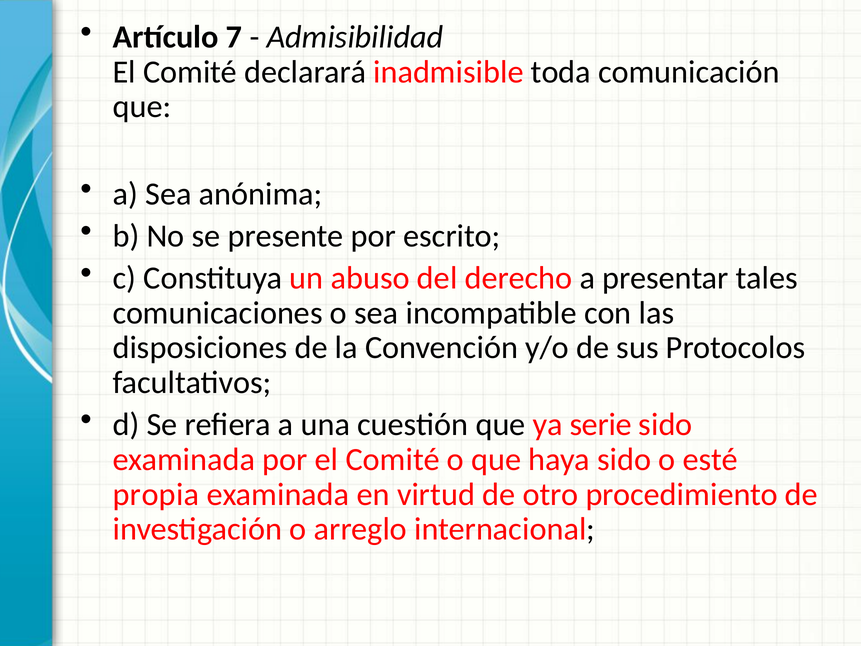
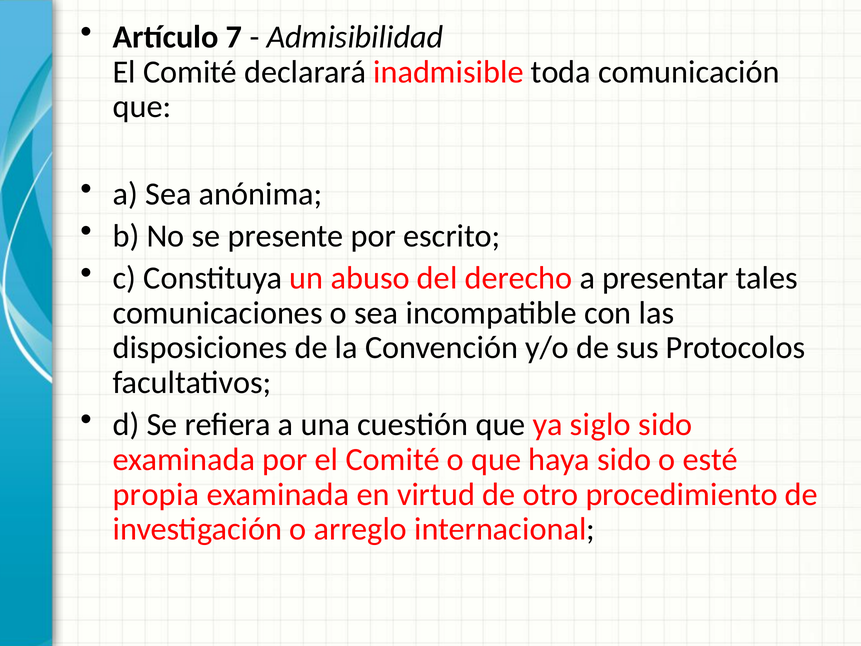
serie: serie -> siglo (600, 424)
